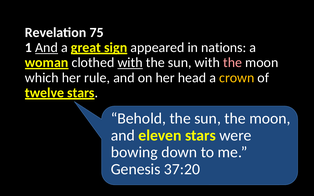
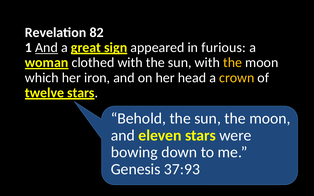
75: 75 -> 82 (97, 33)
nations: nations -> furious (224, 48)
with underline: present -> none (130, 63)
the colour: pink -> yellow (233, 63)
rule: rule -> iron (97, 78)
37:20: 37:20 -> 37:93 (182, 169)
